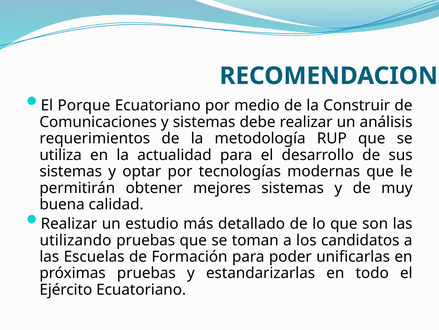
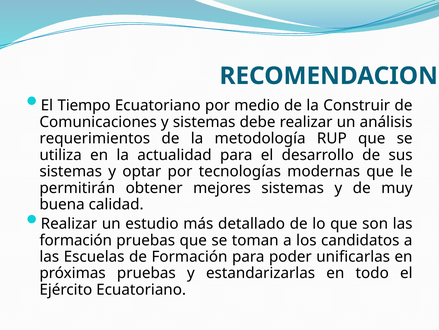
Porque: Porque -> Tiempo (84, 105)
utilizando: utilizando -> formación (76, 240)
